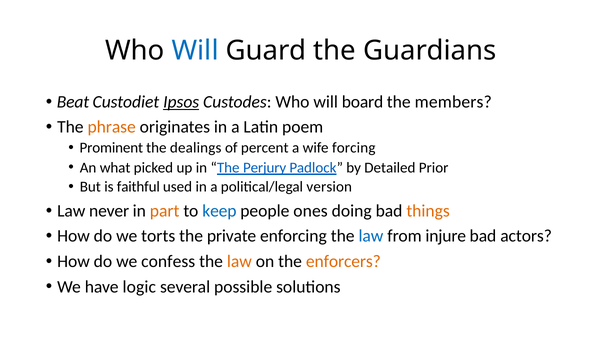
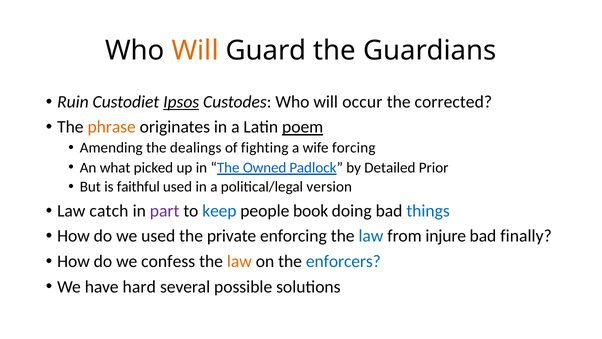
Will colour: blue -> orange (195, 51)
Beat: Beat -> Ruin (73, 102)
board: board -> occur (362, 102)
members: members -> corrected (453, 102)
poem underline: none -> present (303, 127)
Prominent: Prominent -> Amending (111, 148)
percent: percent -> fighting (265, 148)
Perjury: Perjury -> Owned (265, 167)
never: never -> catch (109, 211)
part colour: orange -> purple (165, 211)
ones: ones -> book (311, 211)
things colour: orange -> blue (428, 211)
we torts: torts -> used (158, 236)
actors: actors -> finally (526, 236)
enforcers colour: orange -> blue (343, 261)
logic: logic -> hard (139, 286)
